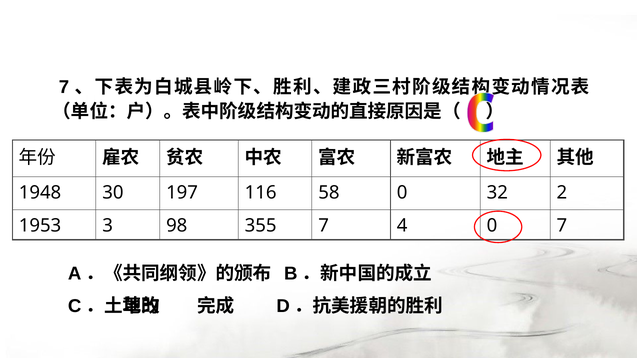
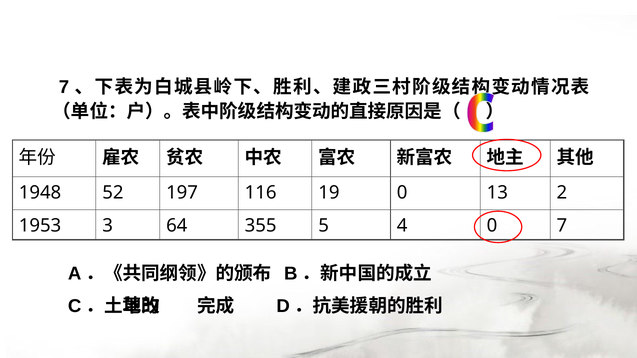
30: 30 -> 52 (113, 193)
58: 58 -> 19 (329, 193)
32: 32 -> 13 (497, 193)
98: 98 -> 64 (177, 226)
355 7: 7 -> 5 (324, 226)
